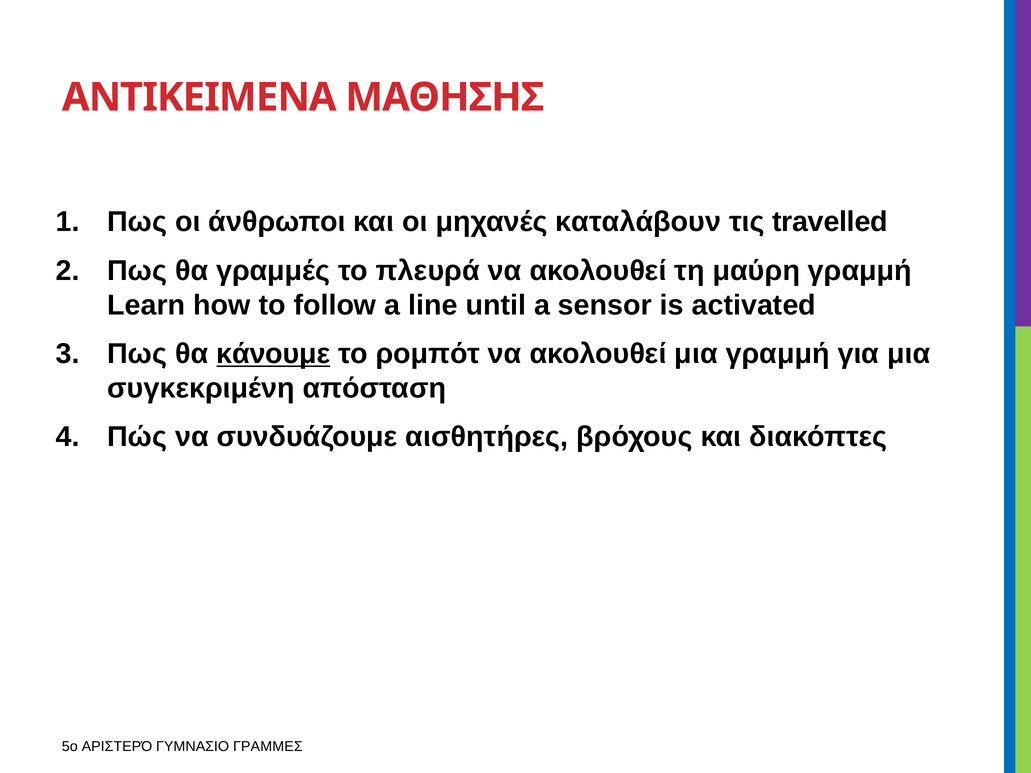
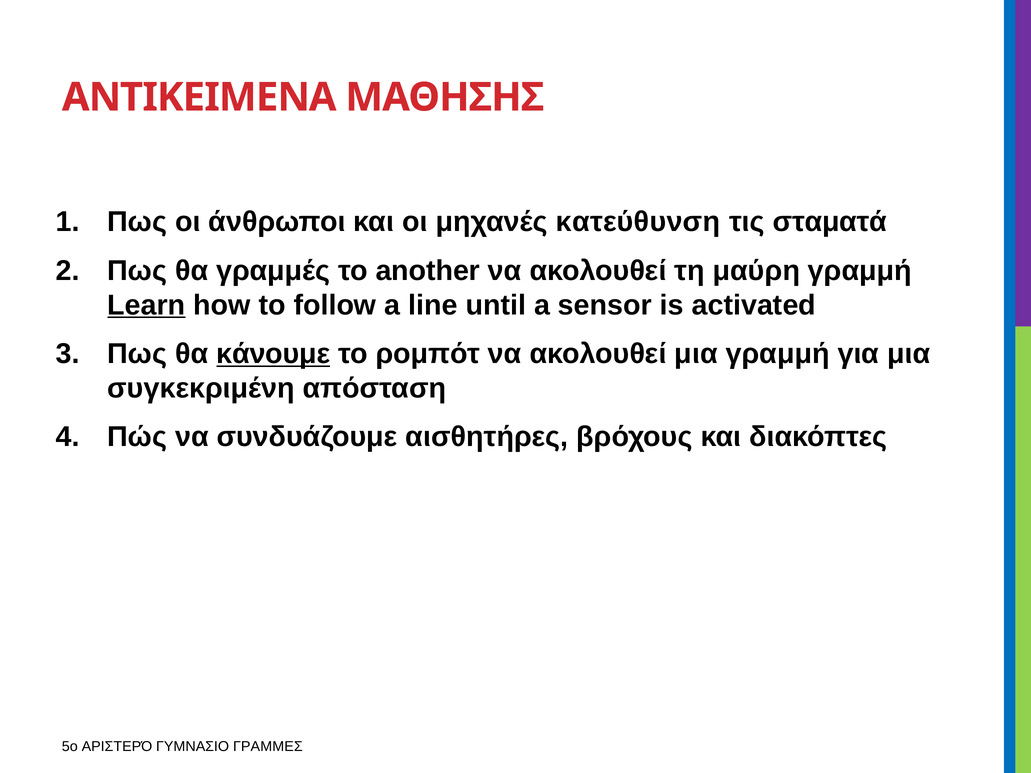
καταλάβουν: καταλάβουν -> κατεύθυνση (638, 222)
travelled: travelled -> σταματά (830, 222)
πλευρά: πλευρά -> another (428, 271)
Learn underline: none -> present (146, 305)
